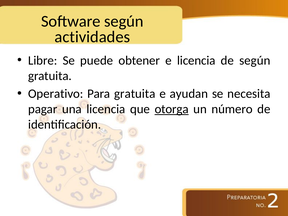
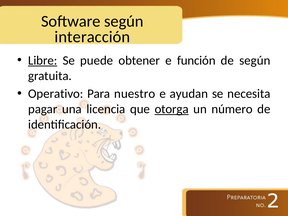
actividades: actividades -> interacción (92, 37)
Libre underline: none -> present (43, 60)
e licencia: licencia -> función (196, 60)
Para gratuita: gratuita -> nuestro (135, 94)
